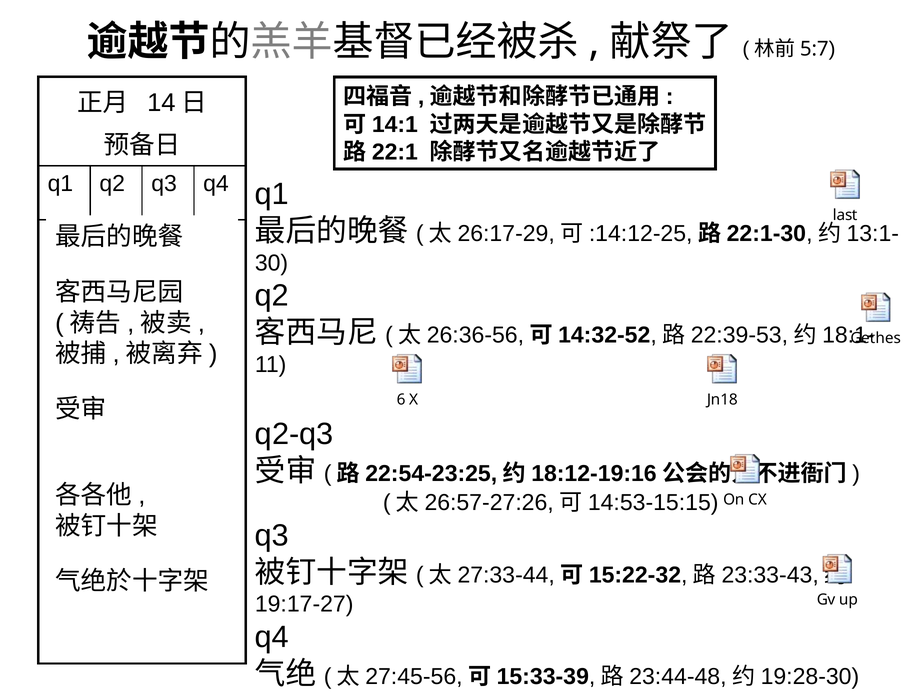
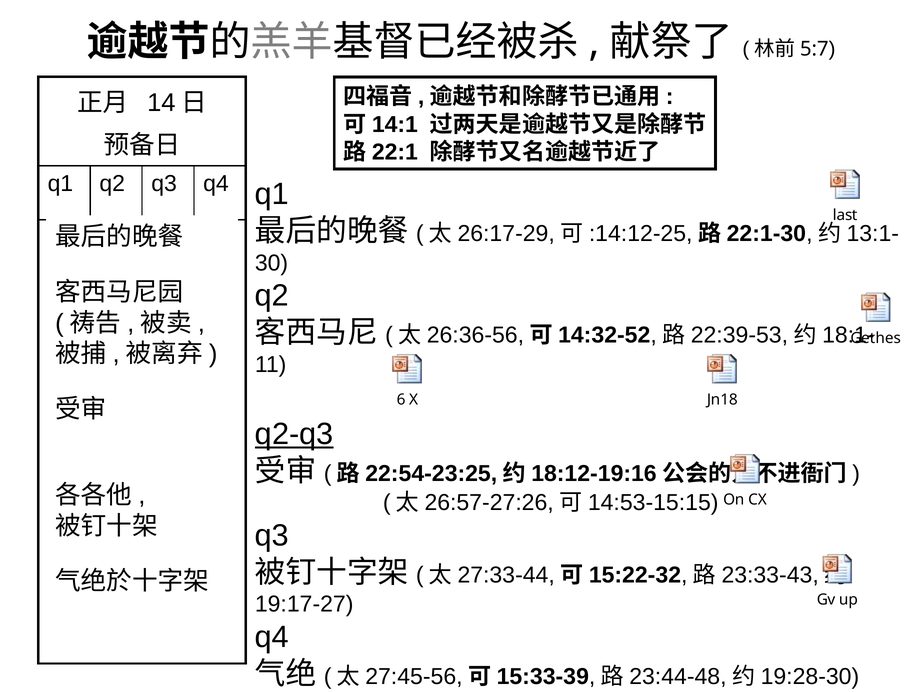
q2-q3 underline: none -> present (294, 434)
